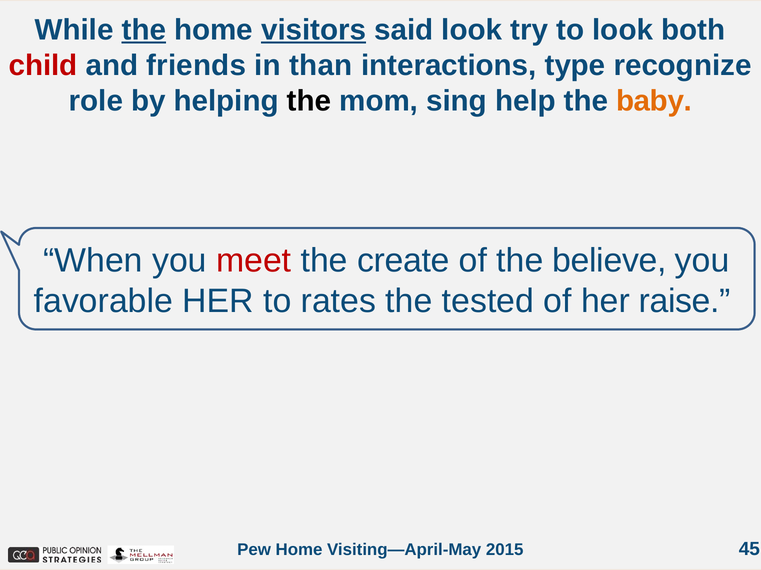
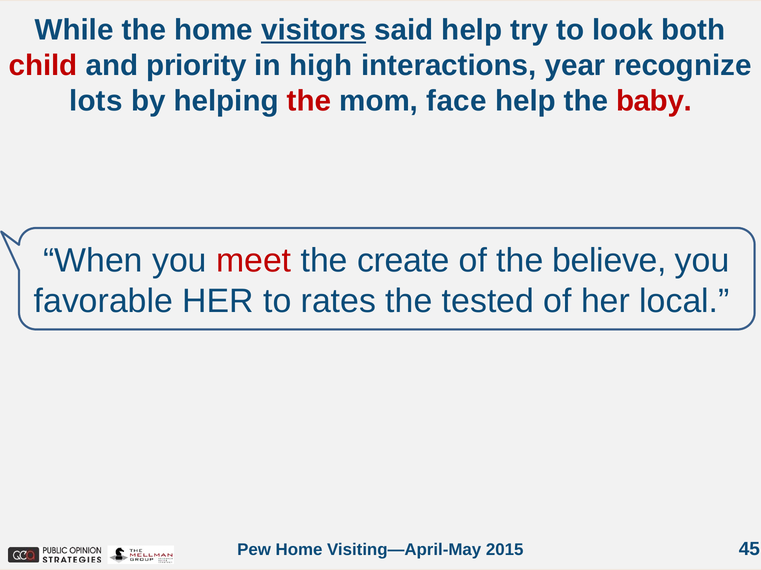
the underline: present -> none (144, 30)
said look: look -> help (472, 30)
friends: friends -> priority (196, 65)
than: than -> high (321, 65)
type: type -> year (575, 65)
role: role -> lots (96, 101)
the colour: black -> red (309, 101)
sing: sing -> face (456, 101)
baby colour: orange -> red (654, 101)
raise: raise -> local (684, 302)
